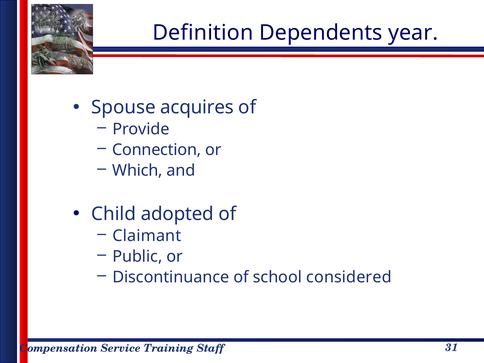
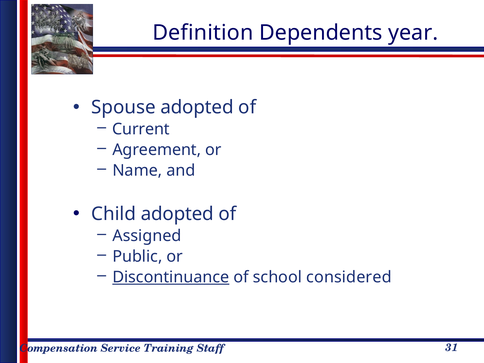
Spouse acquires: acquires -> adopted (197, 107)
Provide: Provide -> Current (141, 129)
Connection: Connection -> Agreement (157, 150)
Which: Which -> Name (137, 171)
Claimant: Claimant -> Assigned (147, 236)
Discontinuance underline: none -> present (171, 277)
